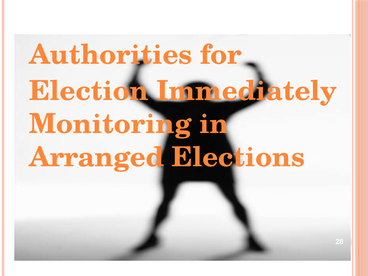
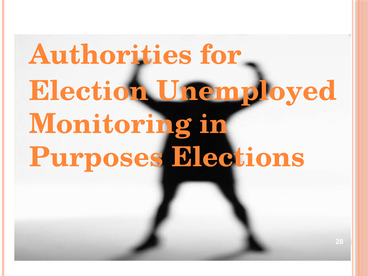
Immediately: Immediately -> Unemployed (247, 91)
Arranged: Arranged -> Purposes (96, 157)
